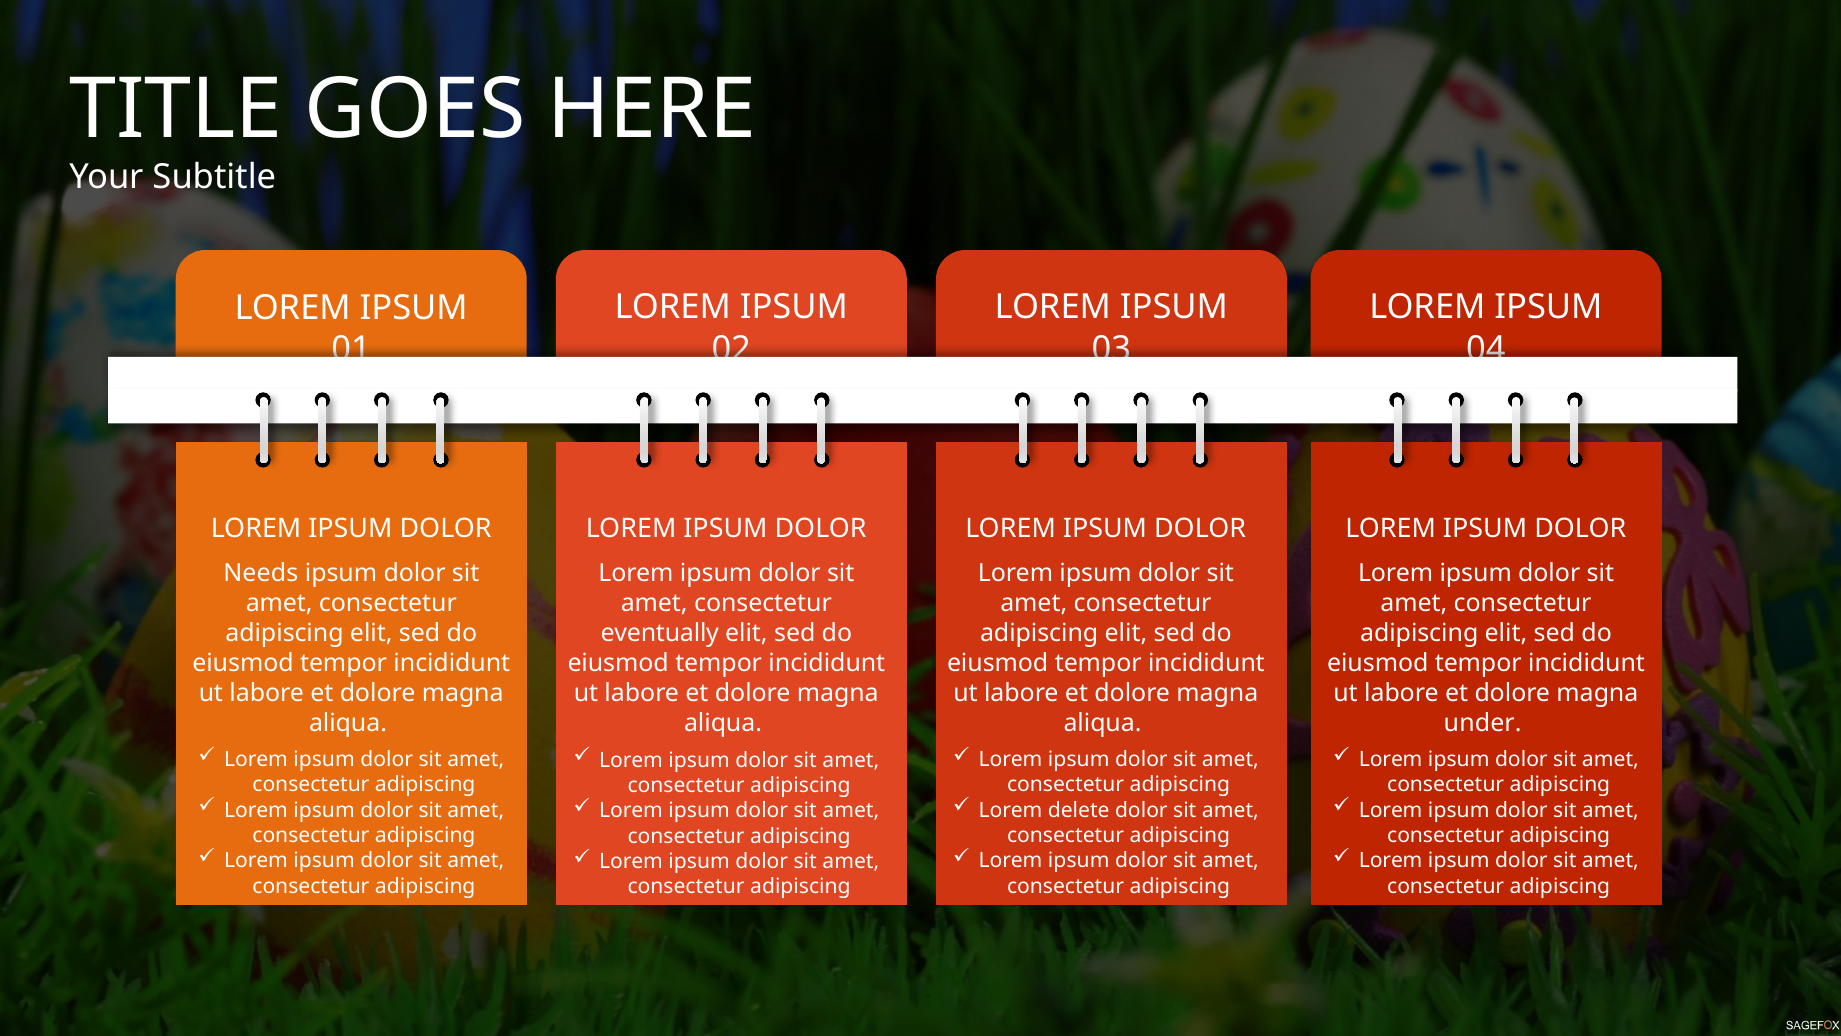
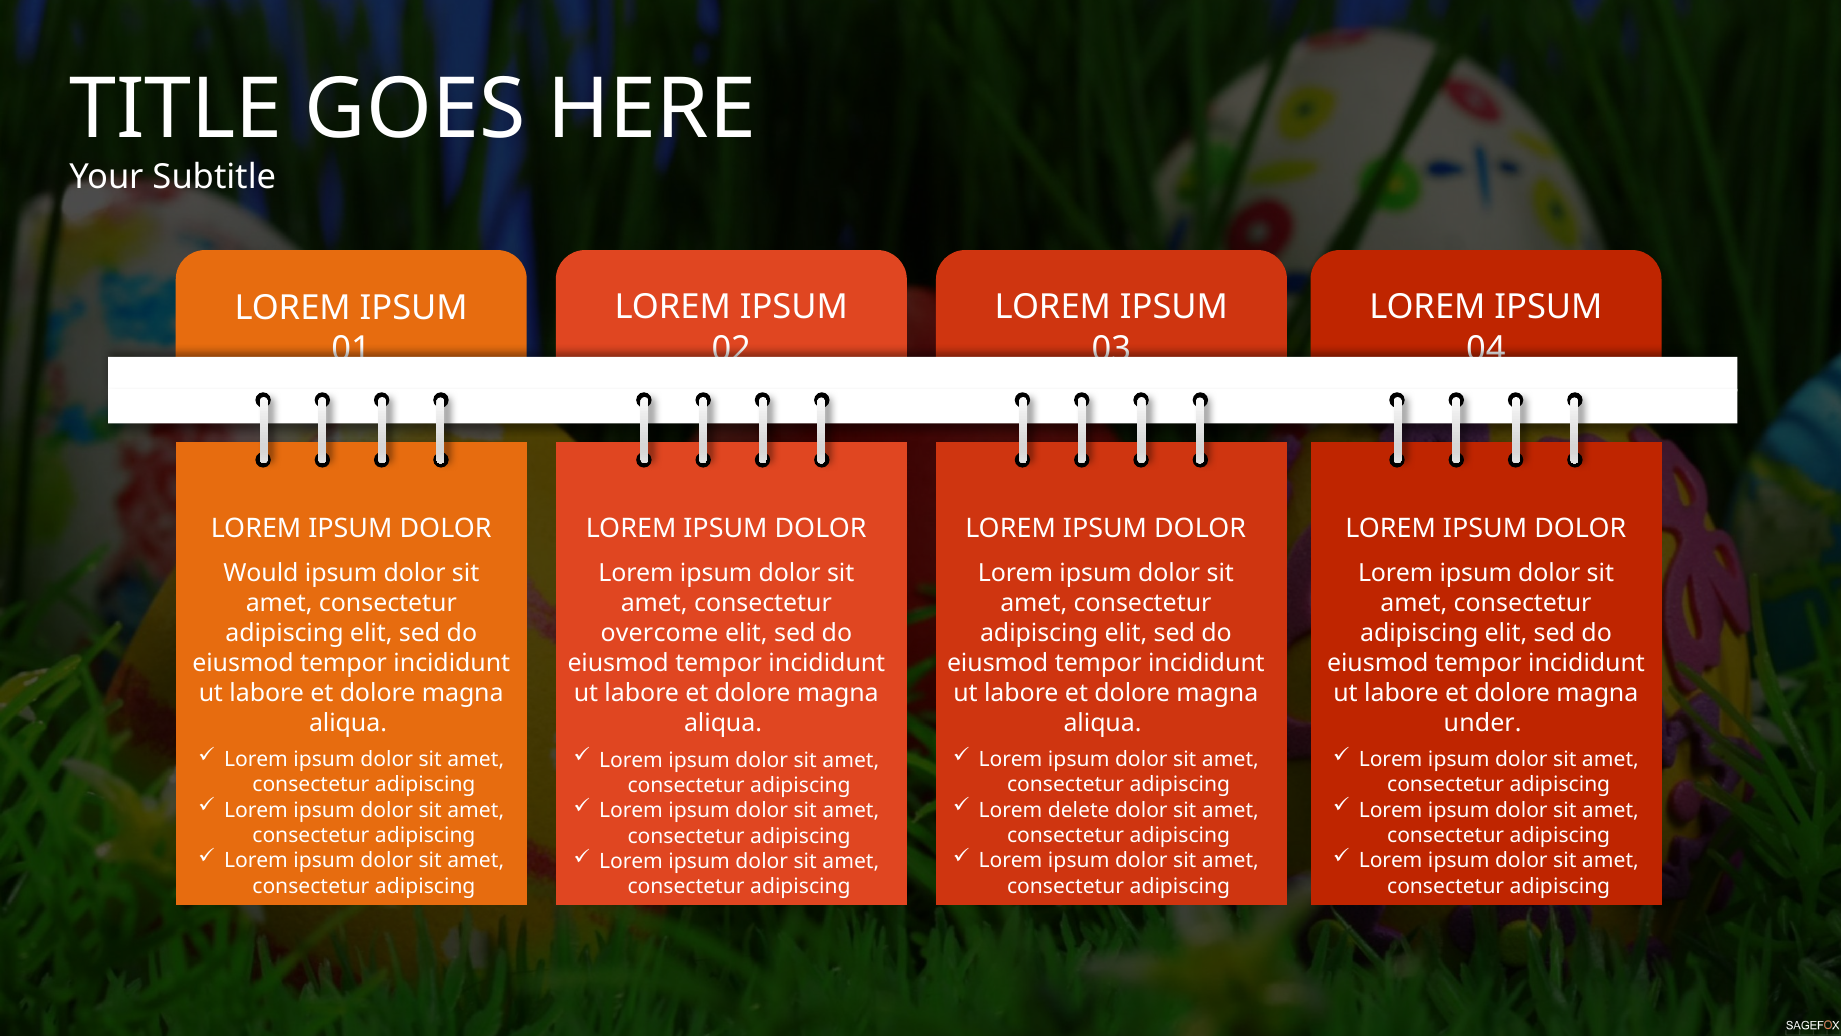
Needs: Needs -> Would (261, 573)
eventually: eventually -> overcome (660, 633)
